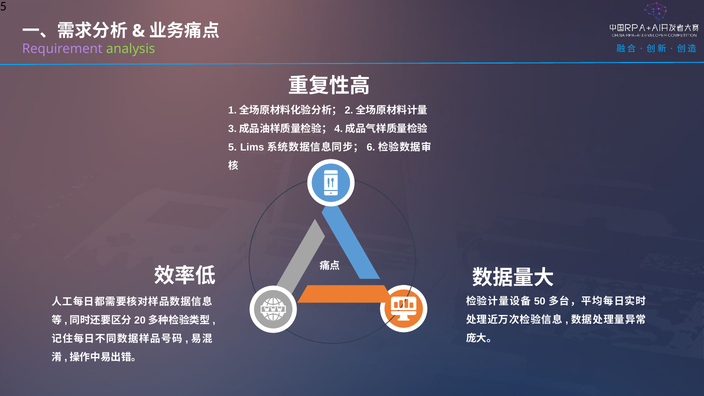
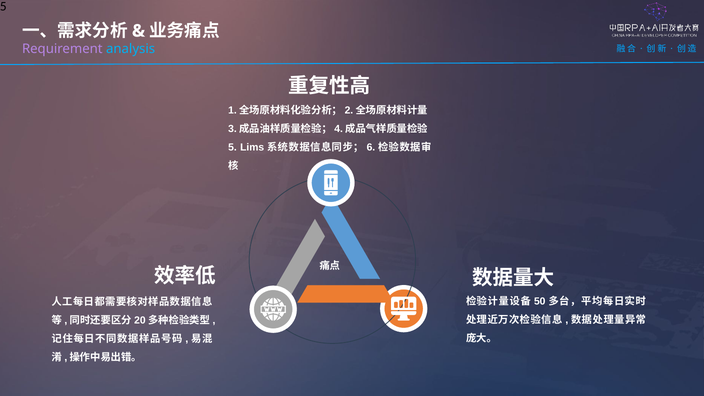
analysis colour: light green -> light blue (131, 49)
